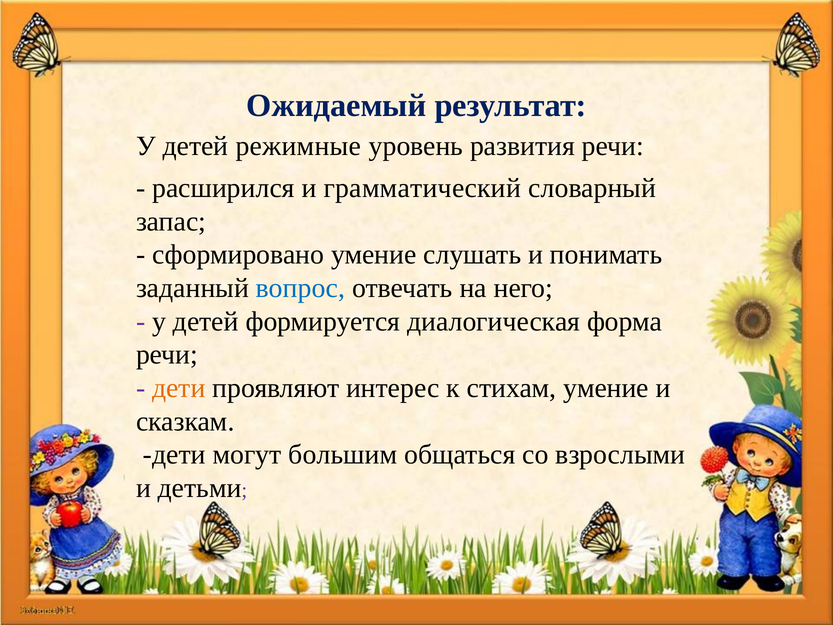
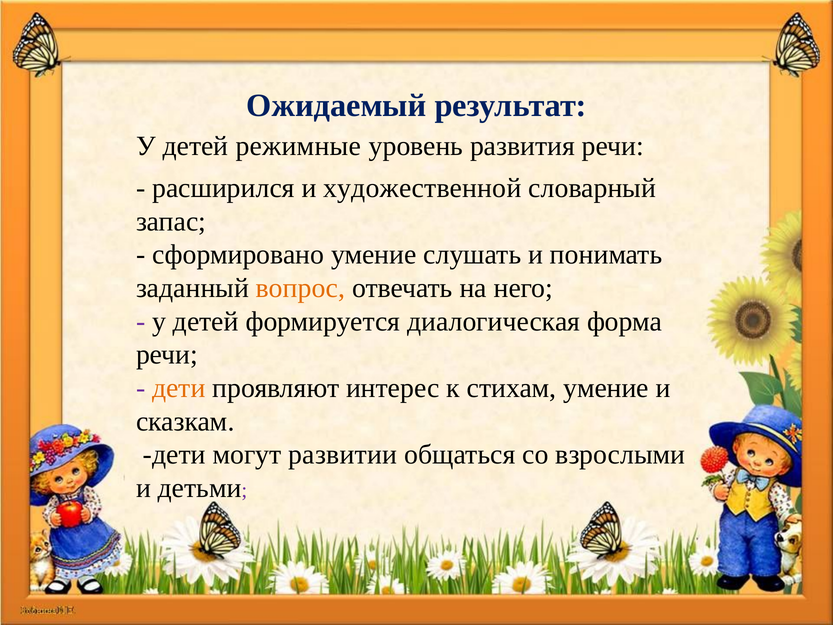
грамматический: грамматический -> художественной (422, 188)
вопрос colour: blue -> orange (300, 288)
большим: большим -> развитии (343, 455)
